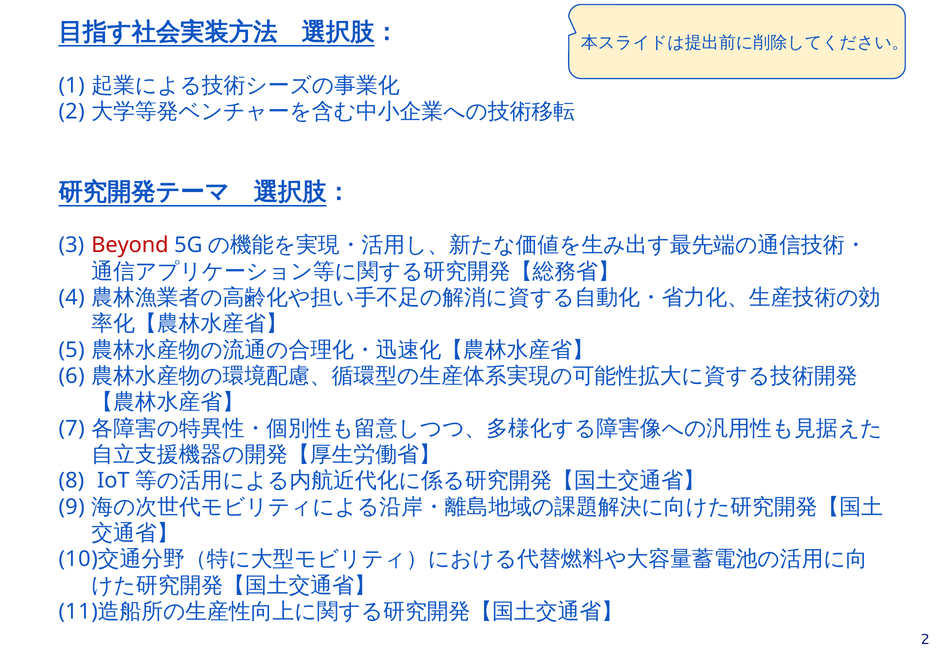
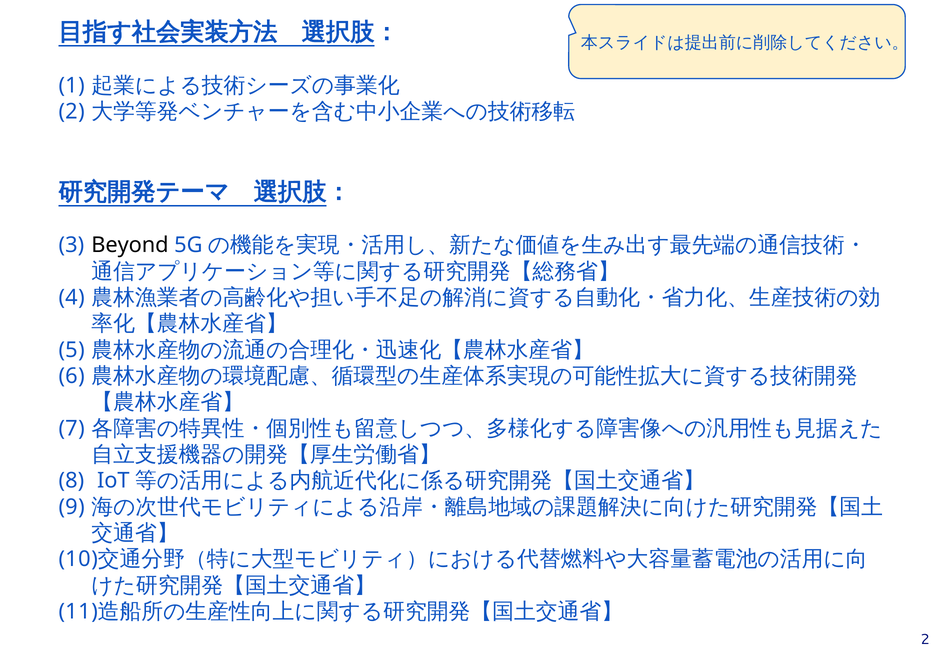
Beyond colour: red -> black (130, 245)
